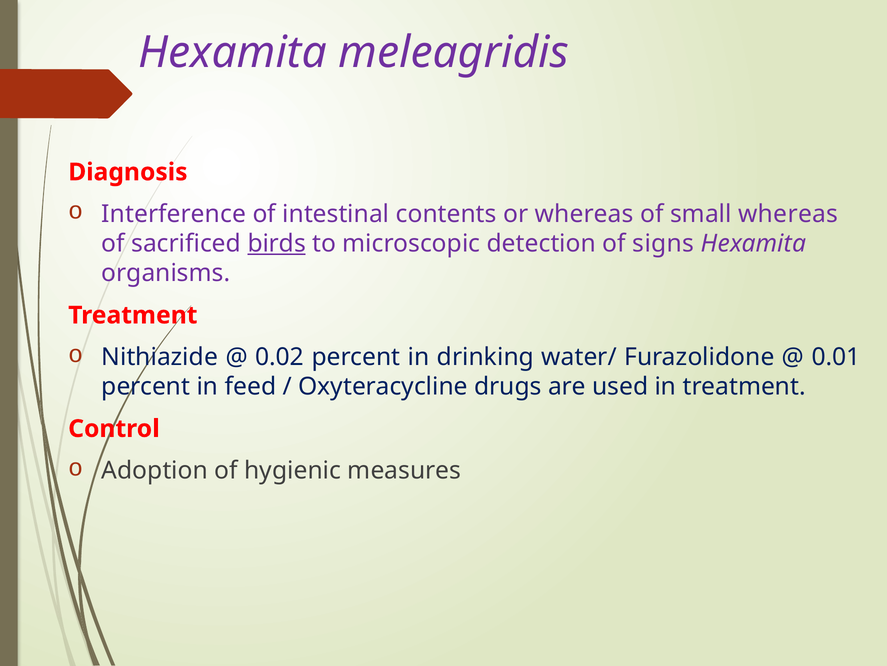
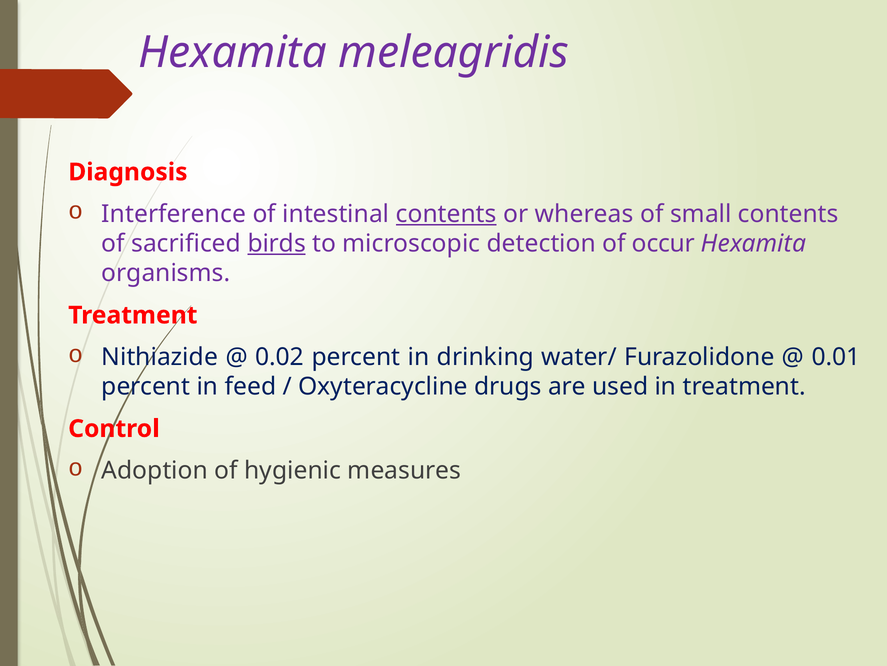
contents underline: none -> present (446, 214)
small whereas: whereas -> contents (788, 214)
signs: signs -> occur (663, 243)
